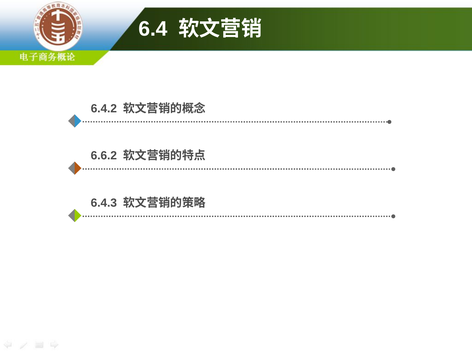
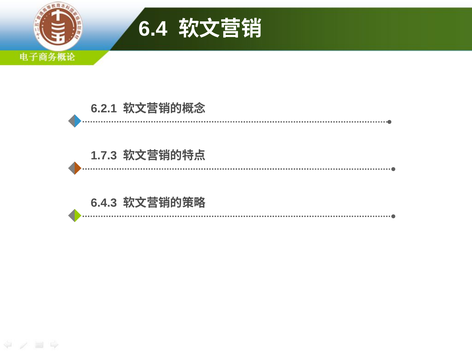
6.4.2: 6.4.2 -> 6.2.1 (104, 109)
6.6.2: 6.6.2 -> 1.7.3 (104, 156)
